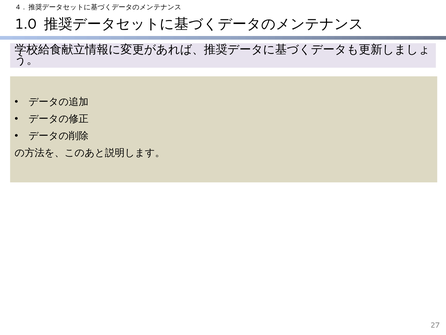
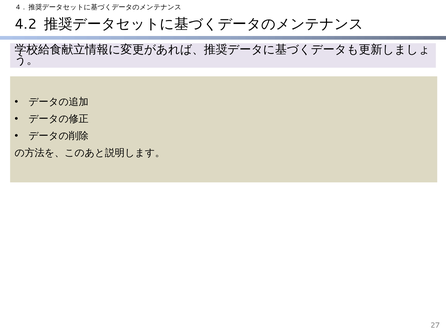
1.0: 1.0 -> 4.2 (26, 24)
